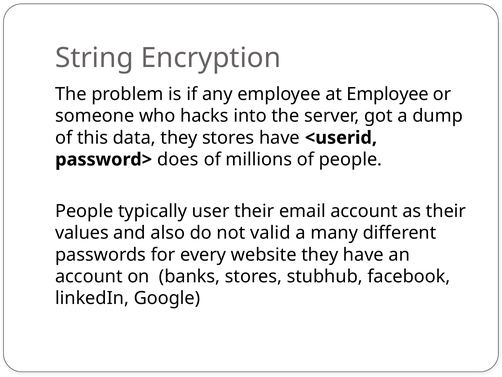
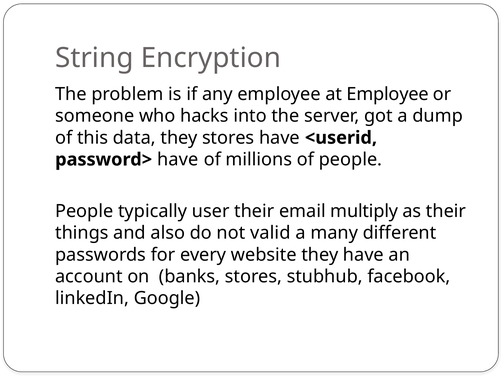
password> does: does -> have (178, 159)
email account: account -> multiply (364, 211)
values: values -> things (82, 233)
